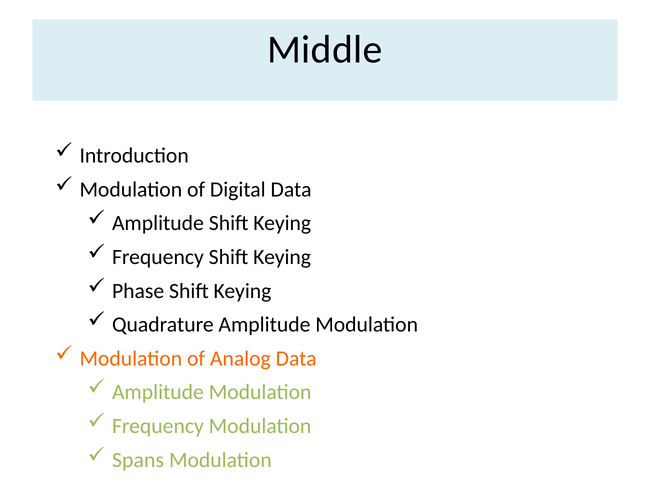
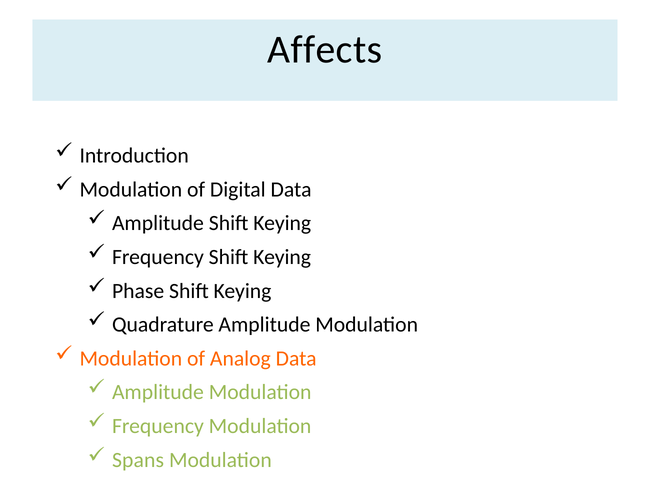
Middle: Middle -> Affects (325, 49)
